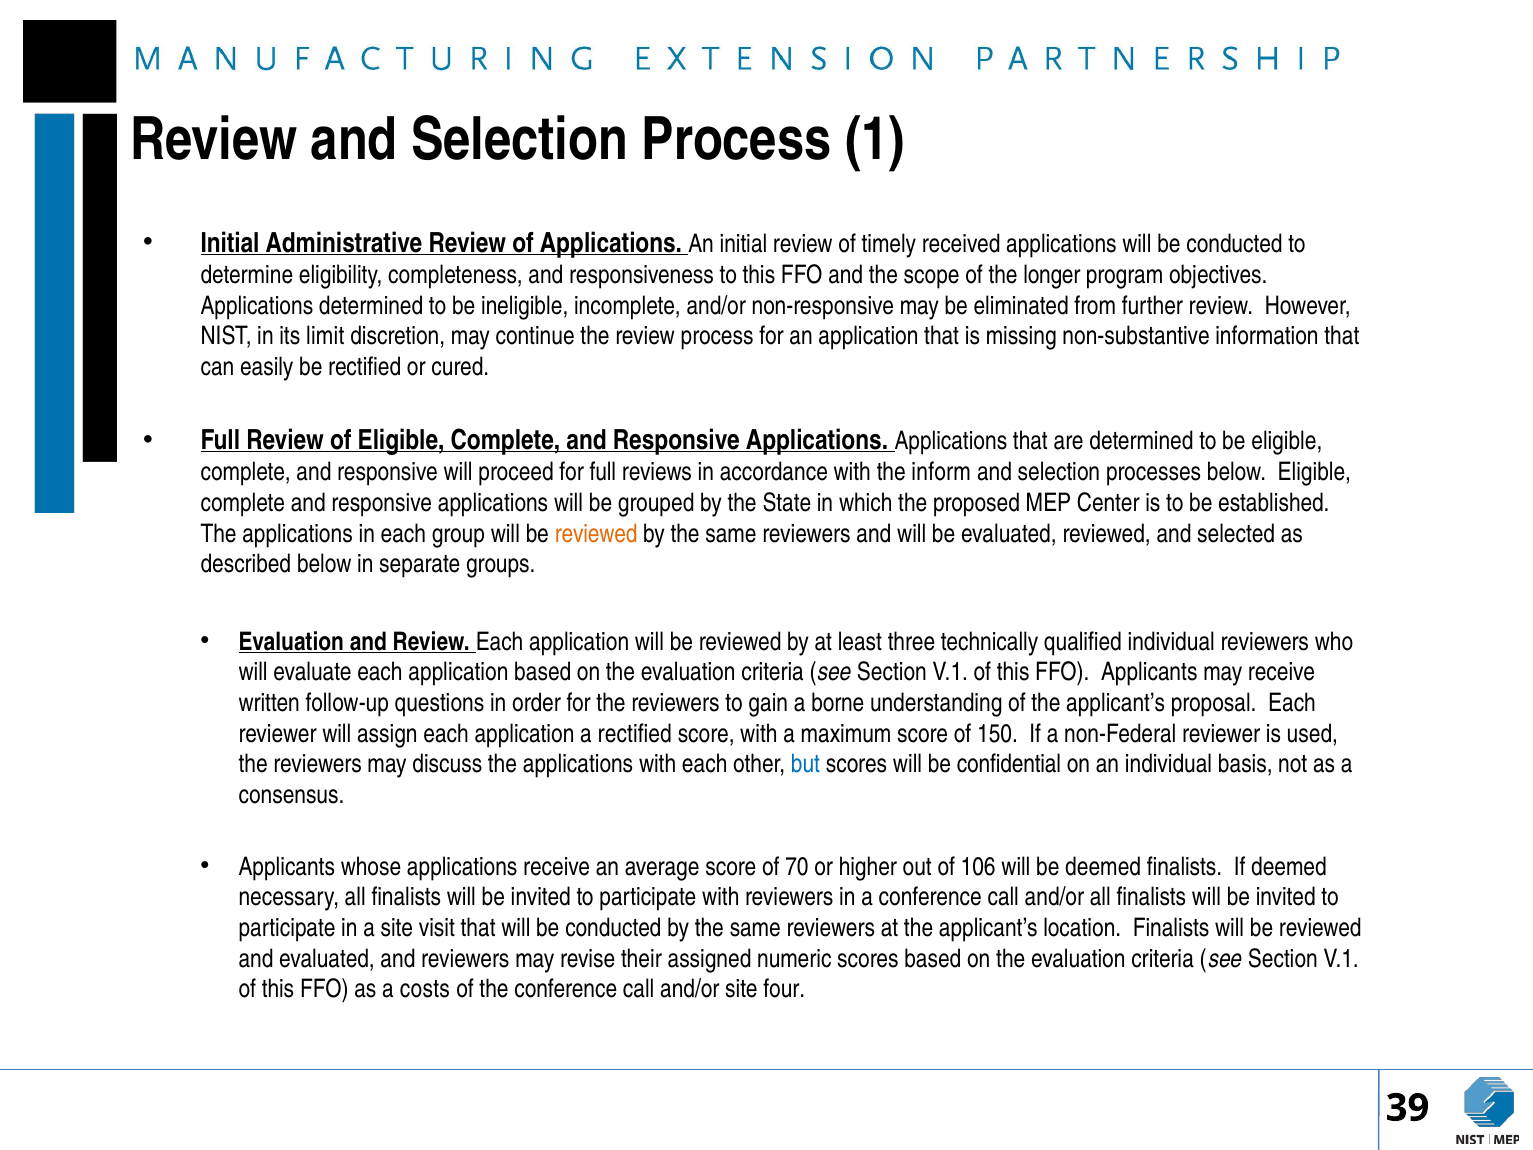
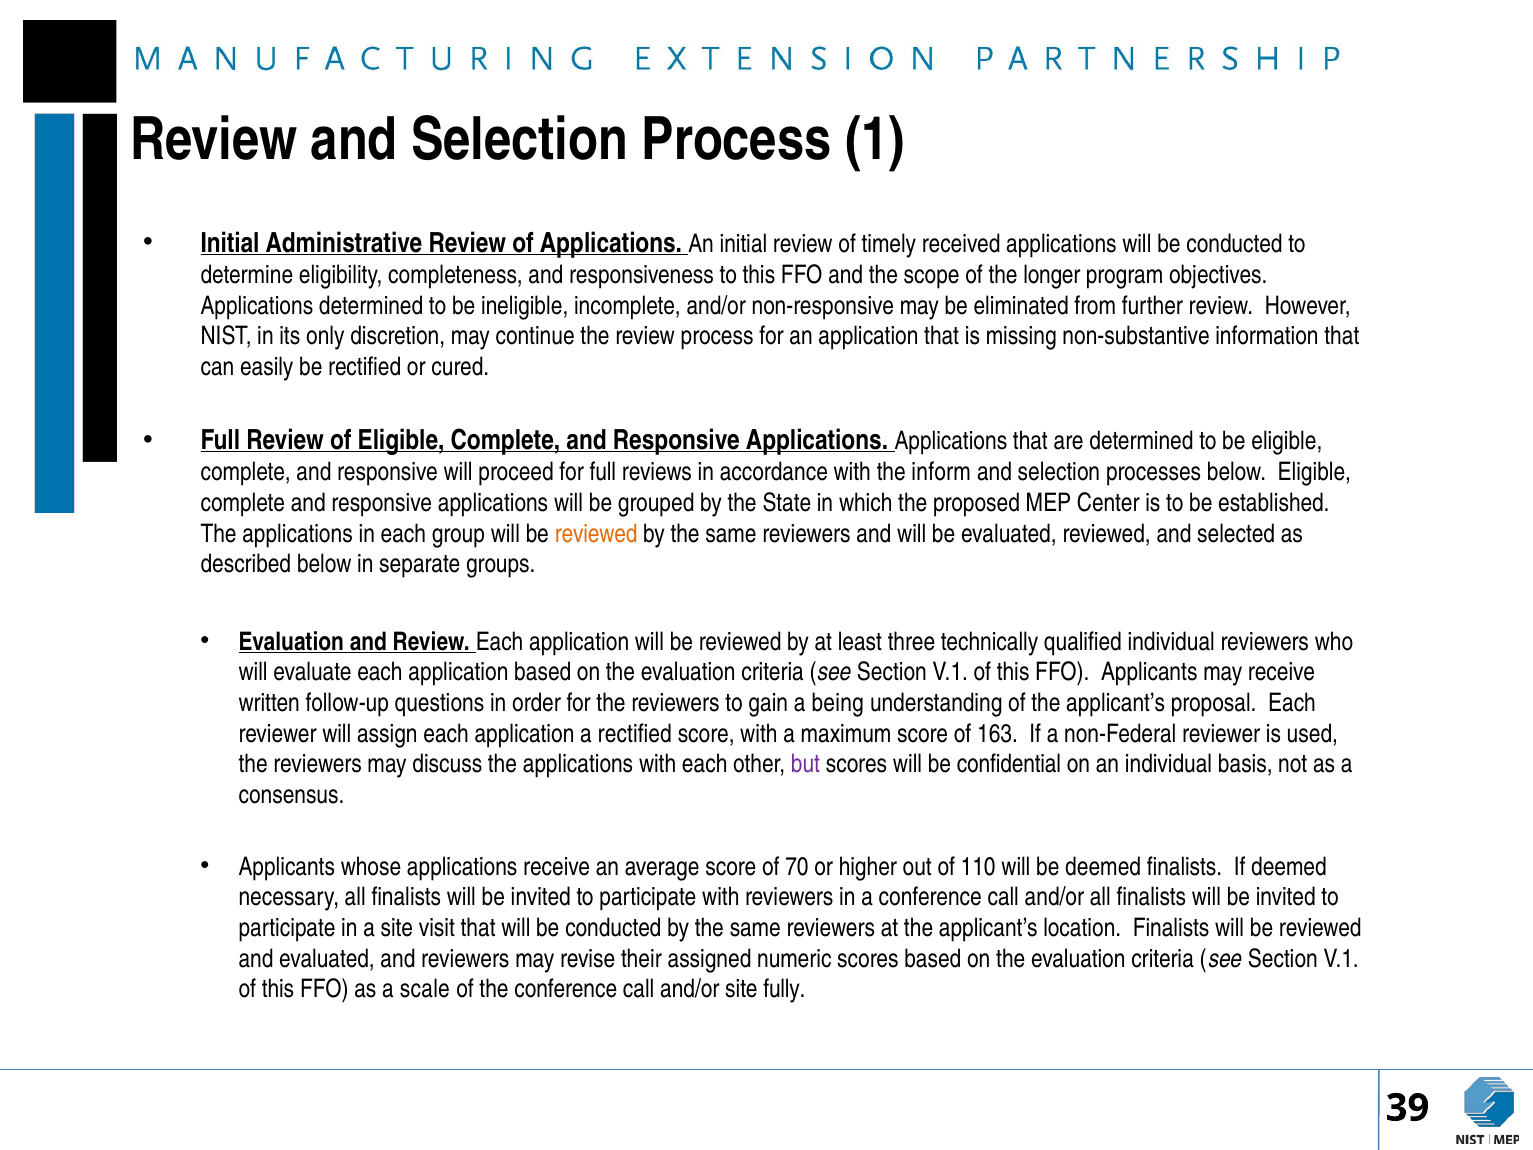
limit: limit -> only (325, 336)
borne: borne -> being (838, 703)
150: 150 -> 163 (997, 734)
but colour: blue -> purple (805, 764)
106: 106 -> 110 (978, 867)
costs: costs -> scale (425, 989)
four: four -> fully (784, 989)
